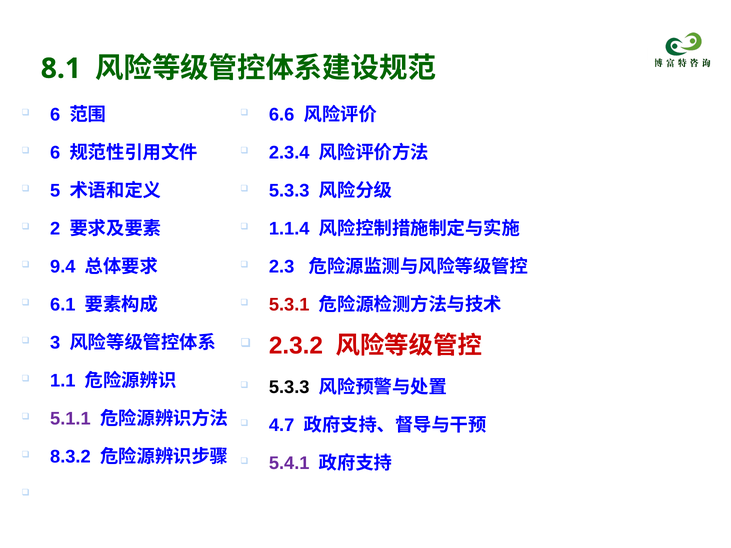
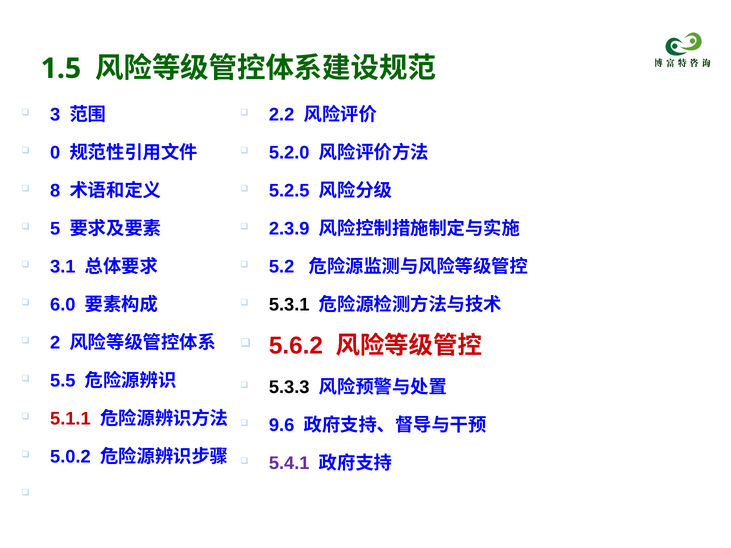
8.1: 8.1 -> 1.5 (61, 69)
6: 6 -> 3 (55, 115)
6.6: 6.6 -> 2.2 (282, 115)
6: 6 -> 0 (55, 153)
2.3.4: 2.3.4 -> 5.2.0 (289, 153)
5: 5 -> 8 (55, 191)
5.3.3: 5.3.3 -> 5.2.5 (289, 191)
2: 2 -> 5 (55, 229)
1.1.4: 1.1.4 -> 2.3.9 (289, 229)
9.4: 9.4 -> 3.1 (63, 267)
2.3: 2.3 -> 5.2 (282, 267)
6.1: 6.1 -> 6.0 (63, 305)
5.3.1 colour: red -> black (289, 305)
3: 3 -> 2 (55, 343)
2.3.2: 2.3.2 -> 5.6.2 (296, 346)
1.1: 1.1 -> 5.5 (63, 381)
5.1.1 colour: purple -> red (70, 419)
4.7: 4.7 -> 9.6 (282, 425)
8.3.2: 8.3.2 -> 5.0.2 (70, 457)
